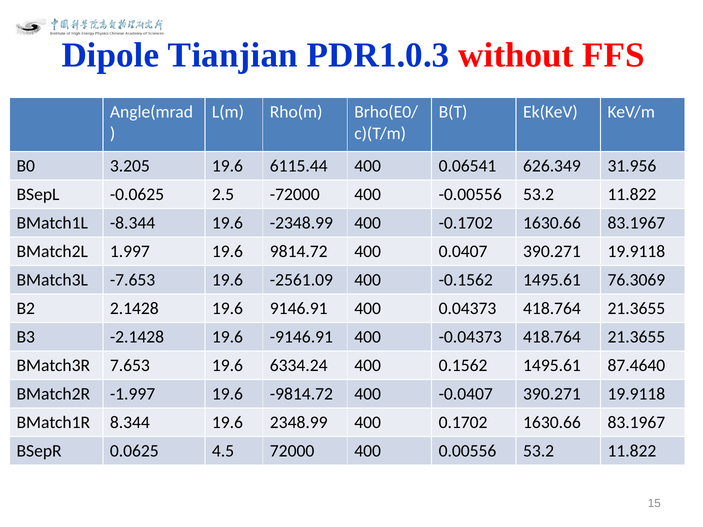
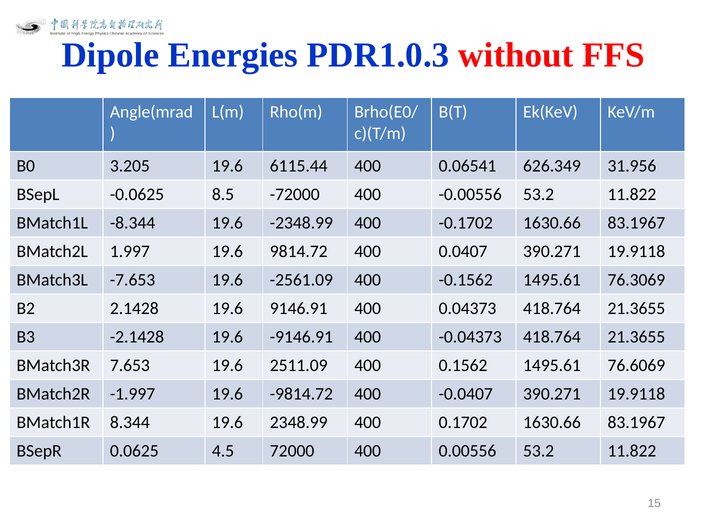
Tianjian: Tianjian -> Energies (233, 55)
2.5: 2.5 -> 8.5 (223, 195)
6334.24: 6334.24 -> 2511.09 (299, 366)
87.4640: 87.4640 -> 76.6069 (636, 366)
